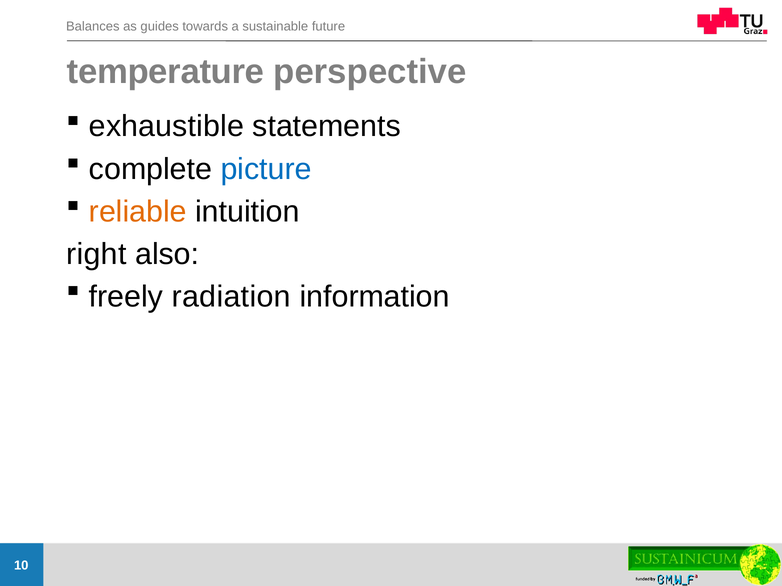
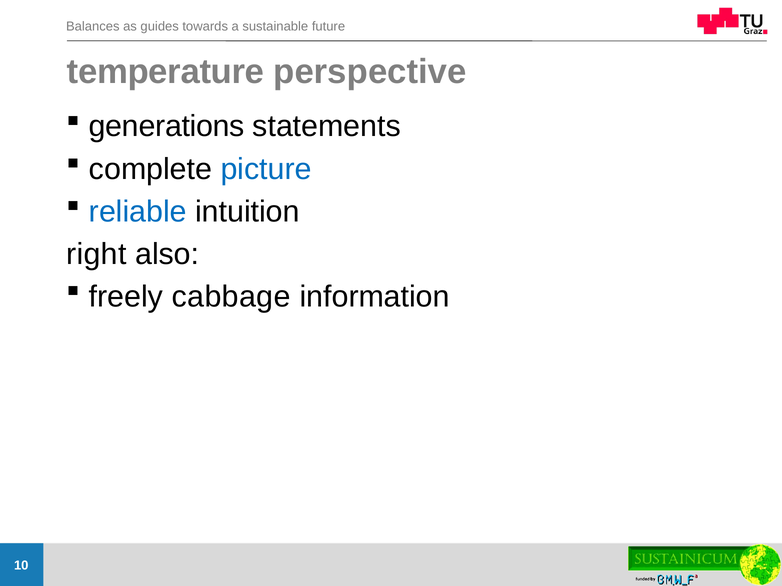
exhaustible: exhaustible -> generations (167, 127)
reliable colour: orange -> blue (138, 212)
radiation: radiation -> cabbage (231, 297)
